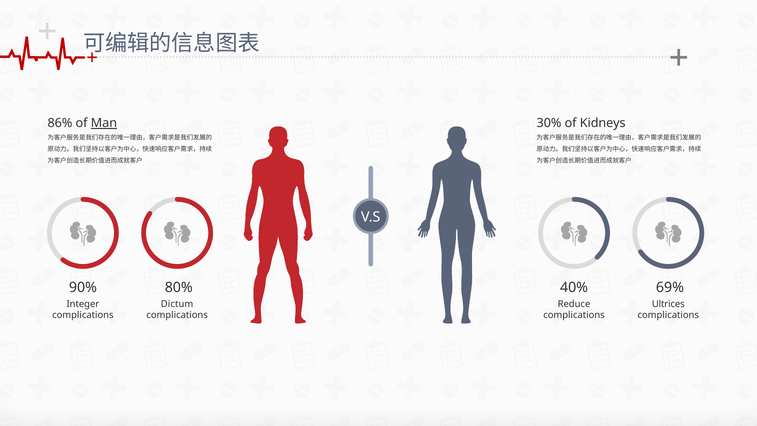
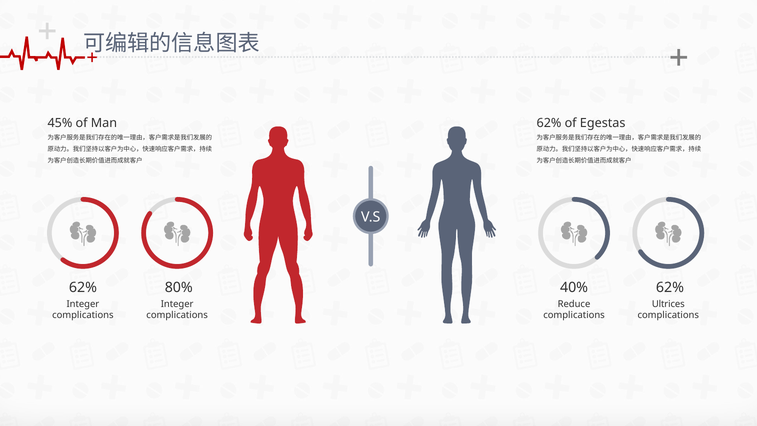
86%: 86% -> 45% (60, 123)
Man underline: present -> none (104, 123)
30%: 30% -> 62% (549, 123)
Kidneys: Kidneys -> Egestas (603, 123)
90%: 90% -> 62% (83, 288)
40% 69%: 69% -> 62% (670, 288)
Dictum: Dictum -> Integer (177, 304)
